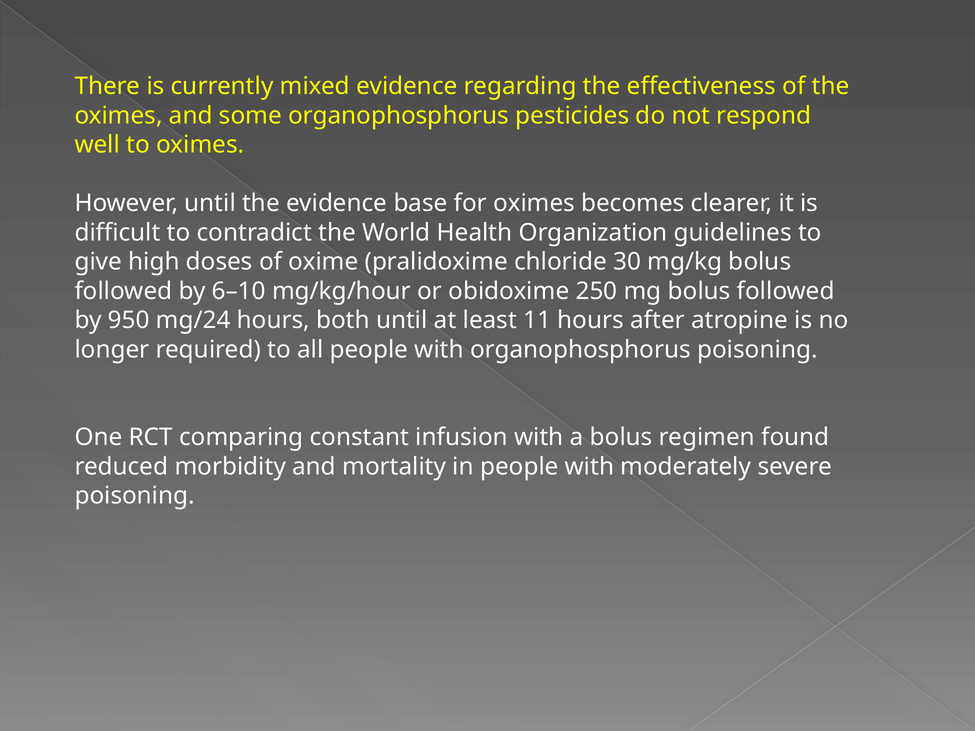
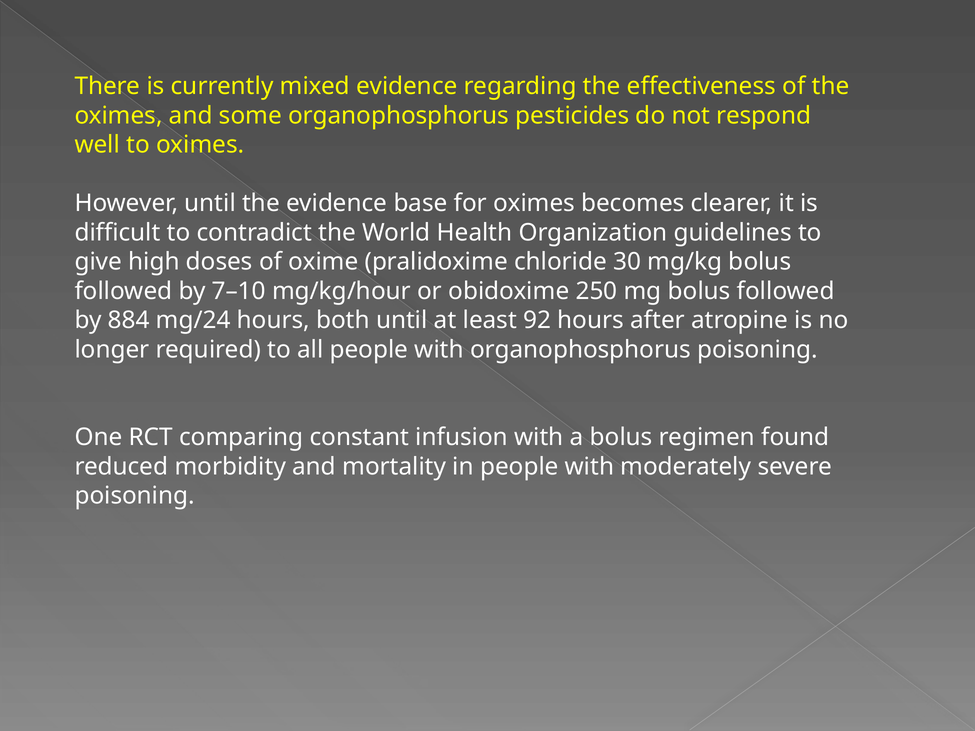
6–10: 6–10 -> 7–10 (239, 291)
950: 950 -> 884 (129, 320)
11: 11 -> 92 (537, 320)
